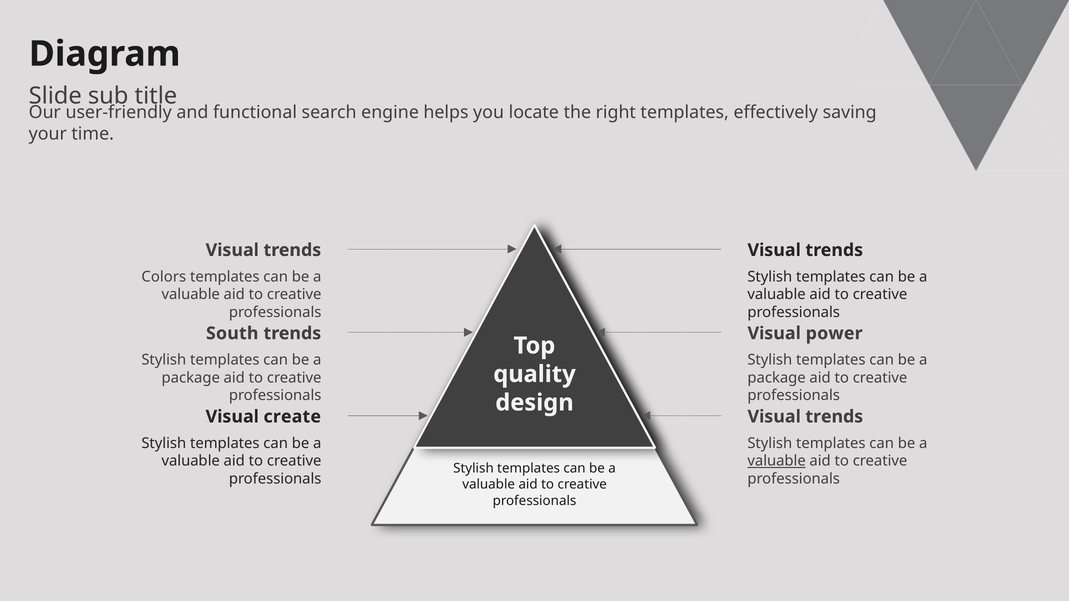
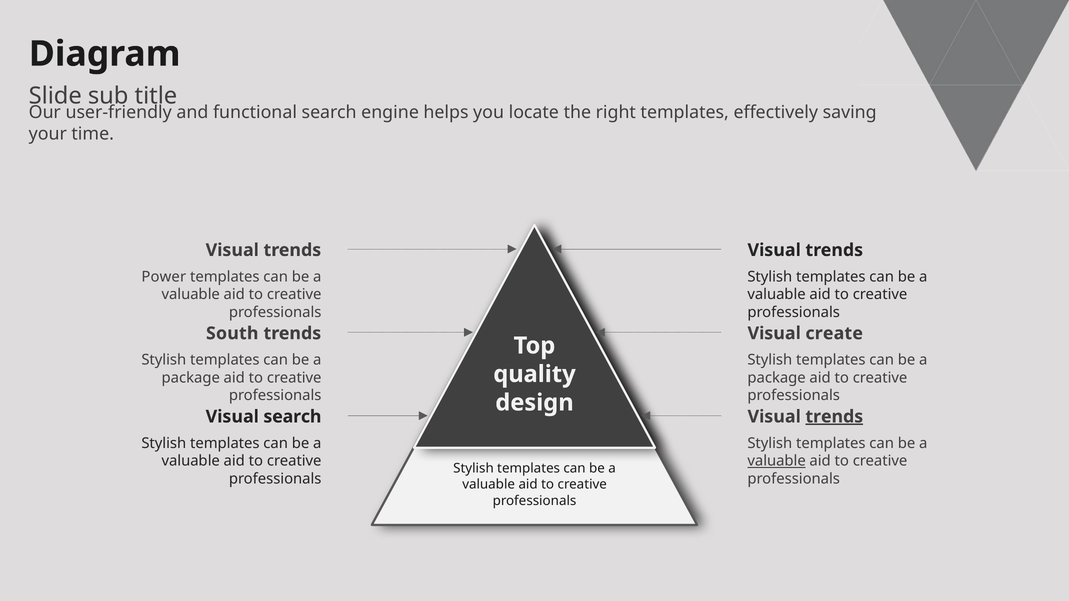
Colors: Colors -> Power (164, 277)
power: power -> create (834, 334)
Visual create: create -> search (292, 417)
trends underline: none -> present (834, 417)
